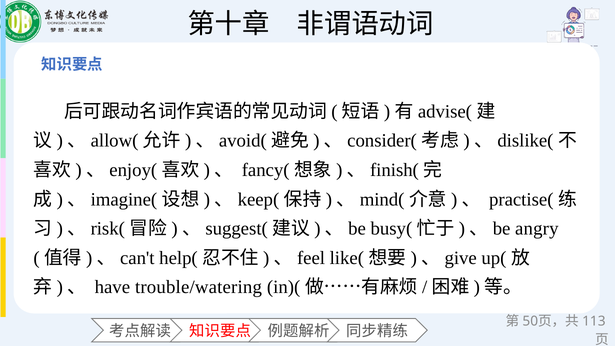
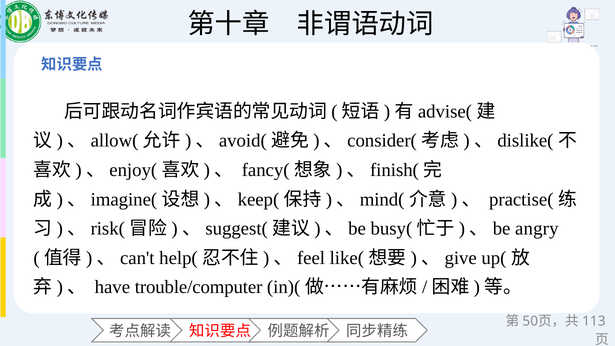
trouble/watering: trouble/watering -> trouble/computer (199, 287)
